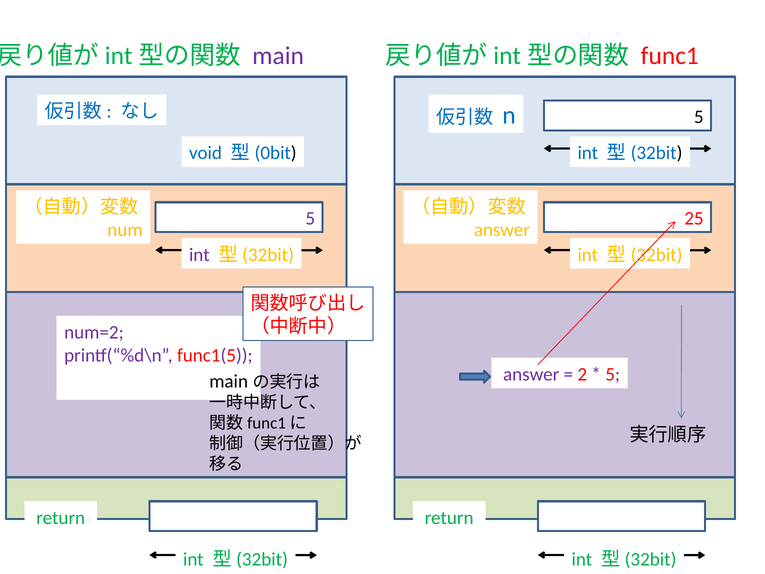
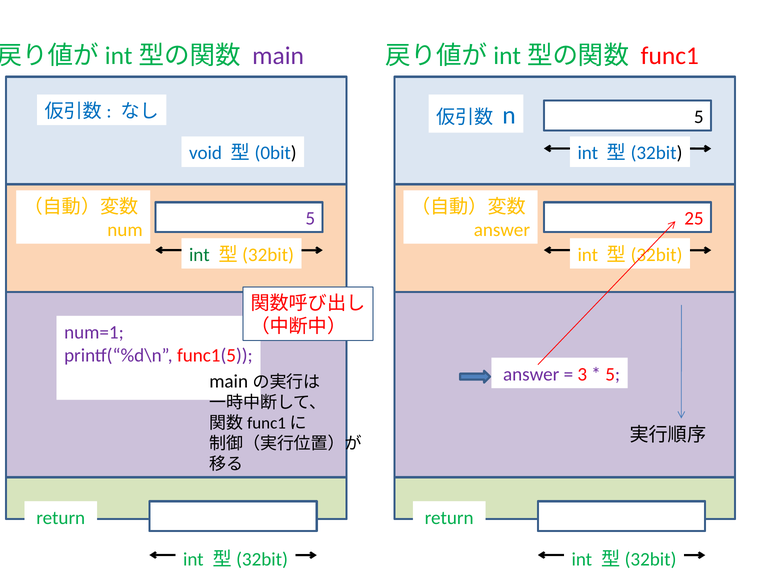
int colour: purple -> green (199, 255)
num=2: num=2 -> num=1 (94, 332)
2: 2 -> 3 (582, 374)
